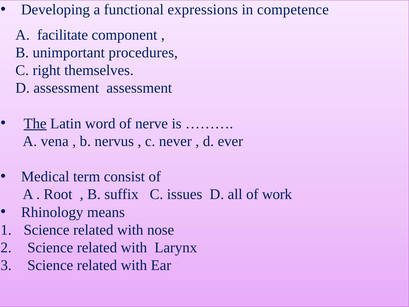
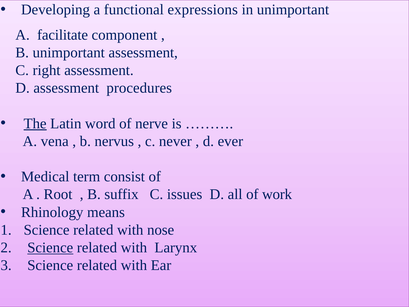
in competence: competence -> unimportant (293, 10)
unimportant procedures: procedures -> assessment (143, 53)
right themselves: themselves -> assessment (99, 70)
assessment assessment: assessment -> procedures (139, 88)
Science underline: none -> present (50, 247)
